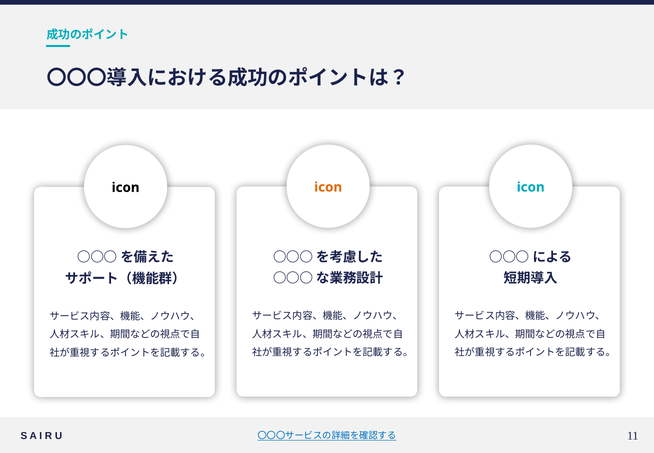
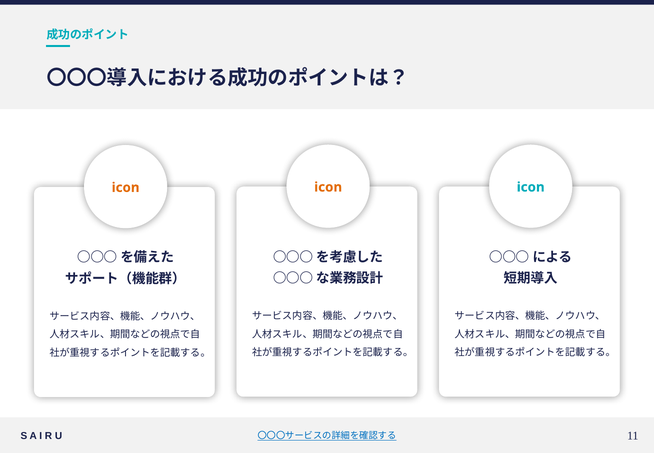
icon colour: black -> orange (126, 187)
